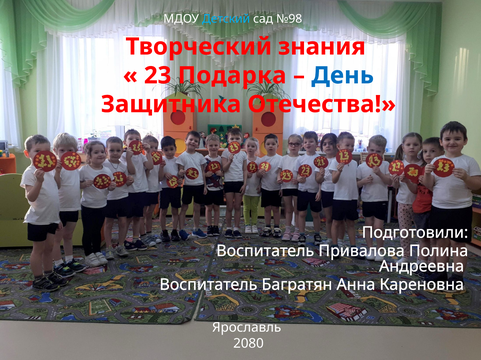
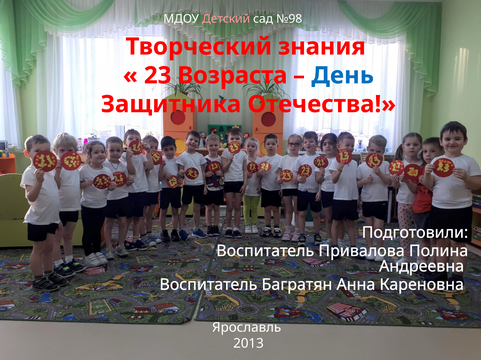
Детский colour: light blue -> pink (226, 19)
Подарка: Подарка -> Возраста (232, 76)
2080: 2080 -> 2013 (248, 344)
